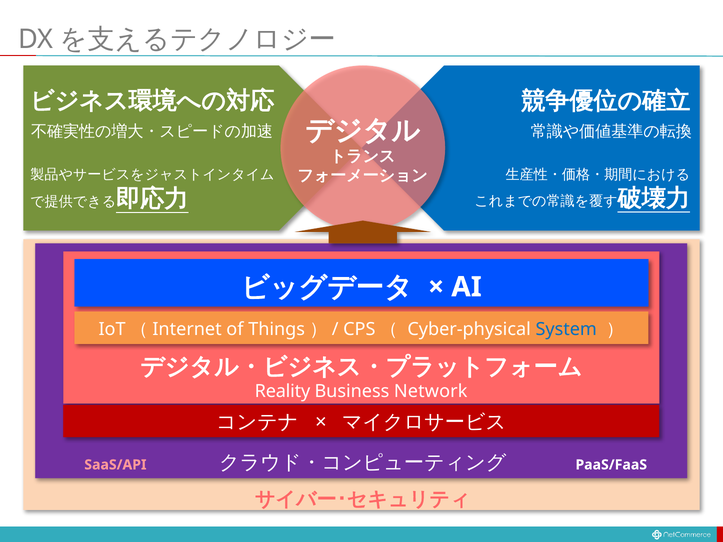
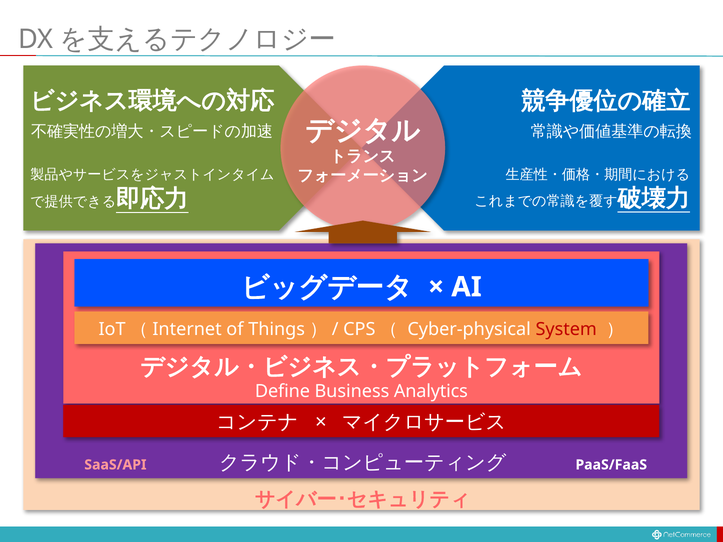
System colour: blue -> red (566, 329)
Reality: Reality -> Define (282, 392)
Network: Network -> Analytics (431, 392)
